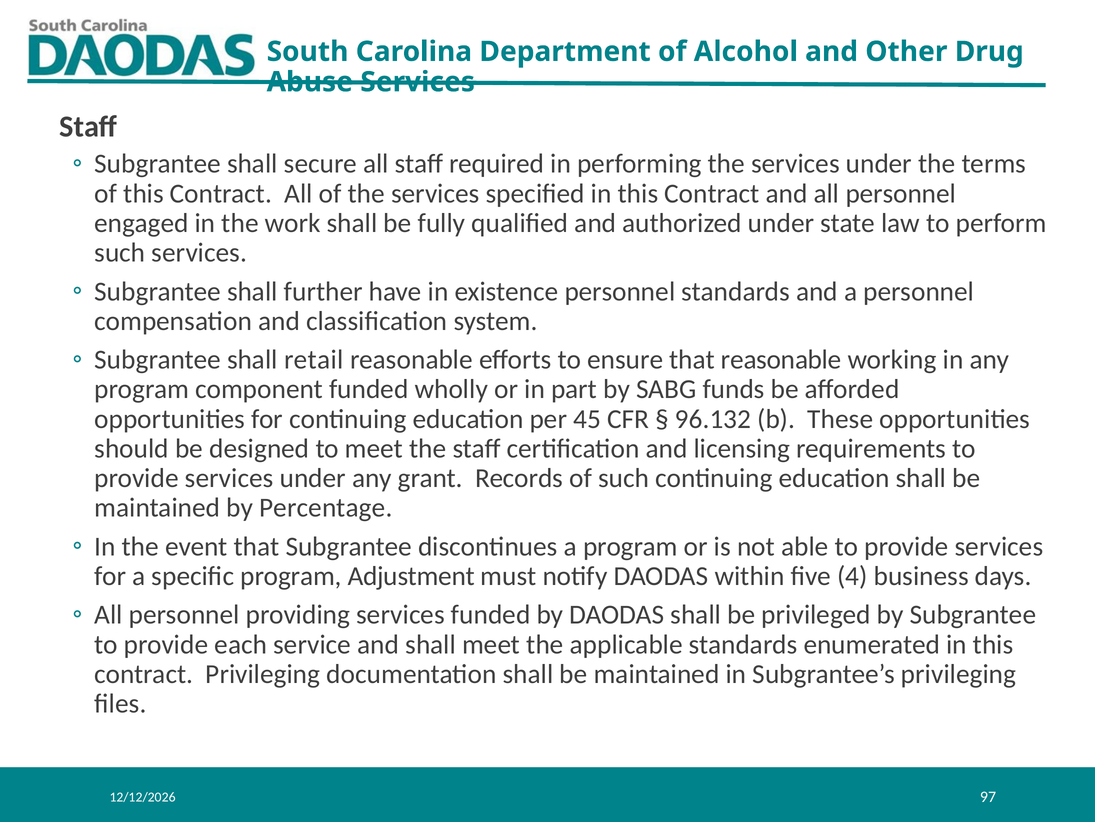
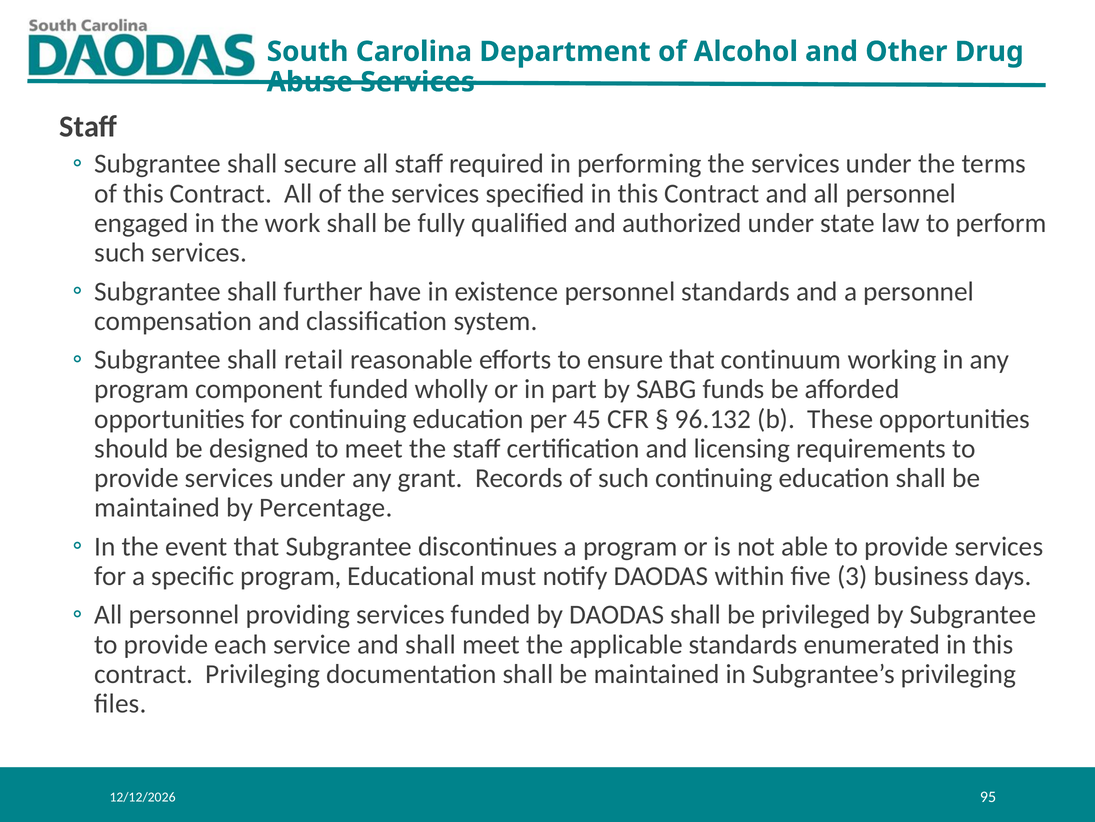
that reasonable: reasonable -> continuum (781, 360)
Adjustment: Adjustment -> Educational (411, 576)
4: 4 -> 3 (852, 576)
97: 97 -> 95 (988, 796)
